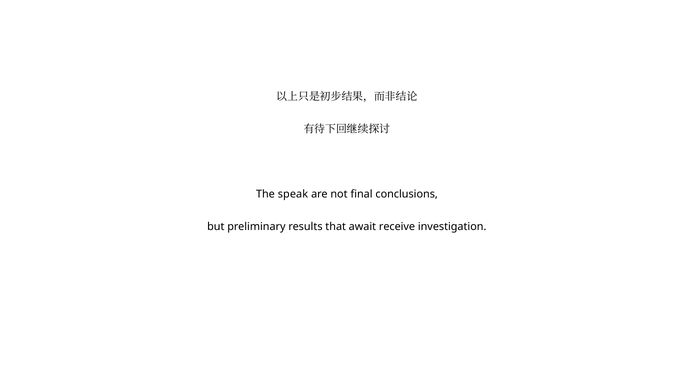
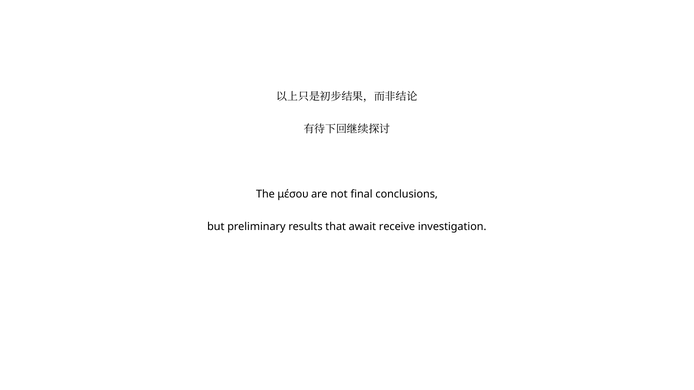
speak: speak -> μέσου (293, 194)
